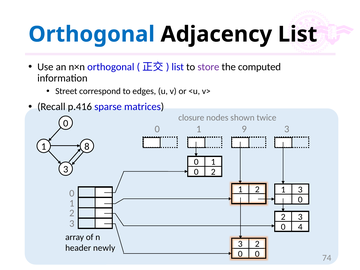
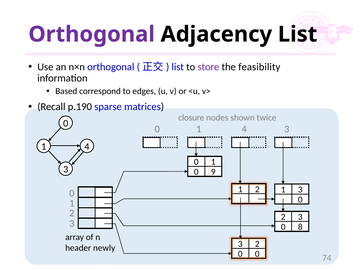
Orthogonal colour: blue -> purple (92, 34)
computed: computed -> feasibility (259, 67)
Street: Street -> Based (66, 91)
p.416: p.416 -> p.190 (80, 107)
9: 9 -> 4 (244, 129)
8: 8 -> 4 (87, 147)
2: 2 -> 9 (213, 172)
4: 4 -> 8 (300, 227)
